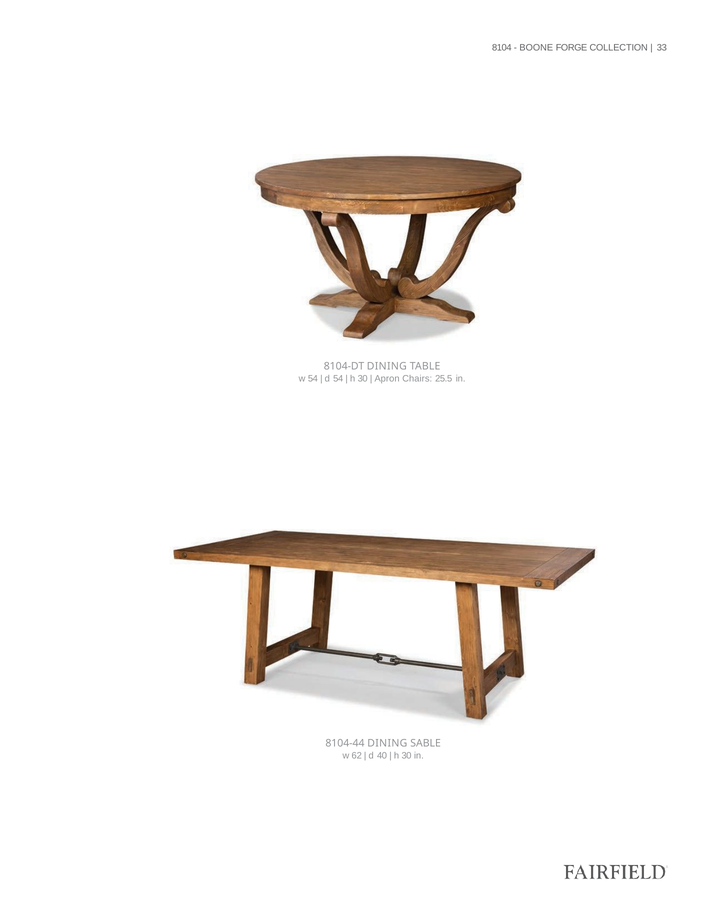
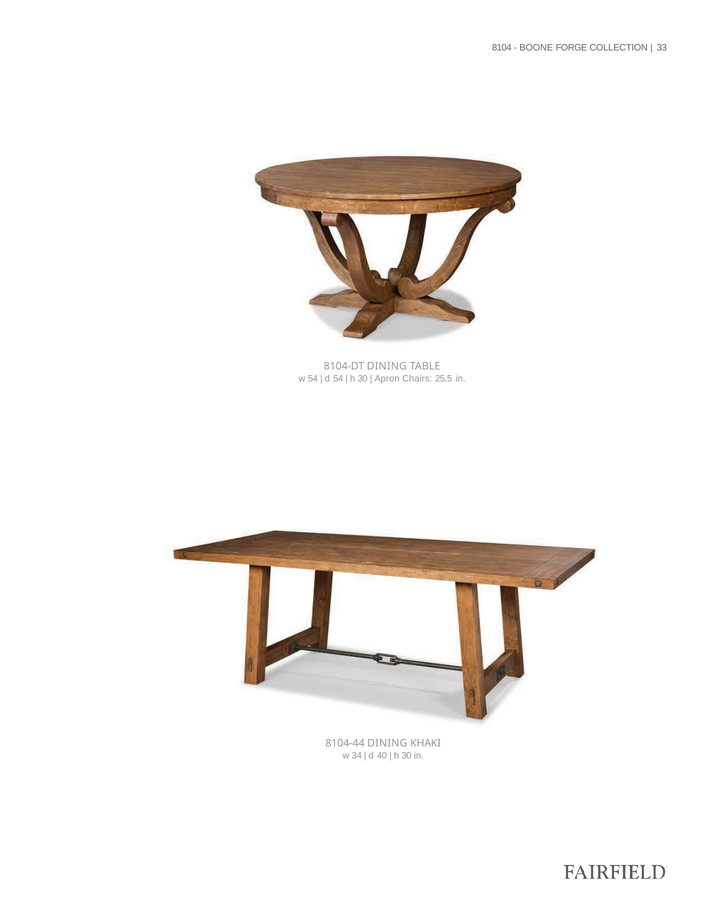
SABLE: SABLE -> KHAKI (426, 744)
62: 62 -> 34 (357, 756)
